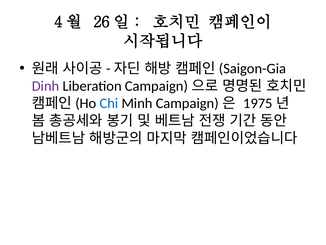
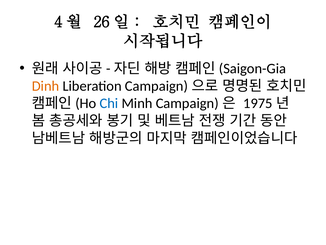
Dinh colour: purple -> orange (46, 86)
